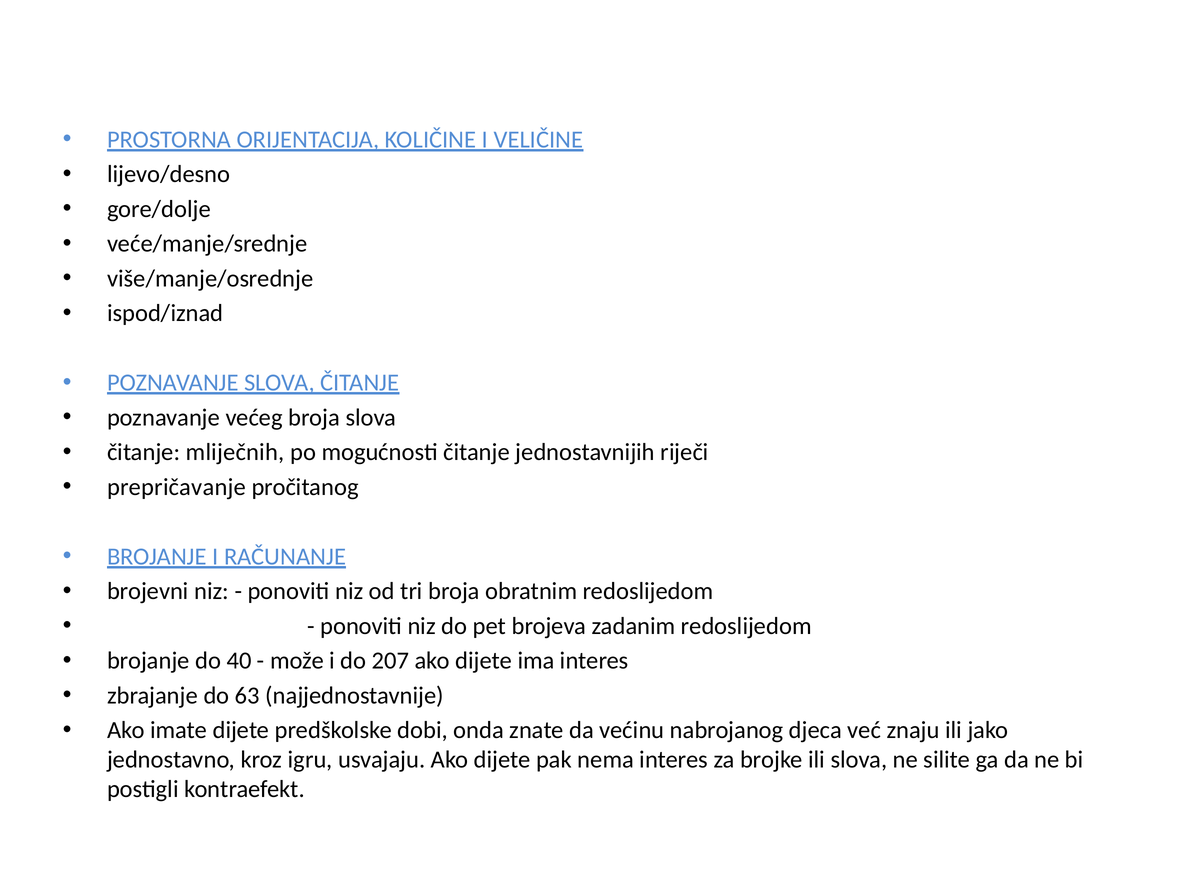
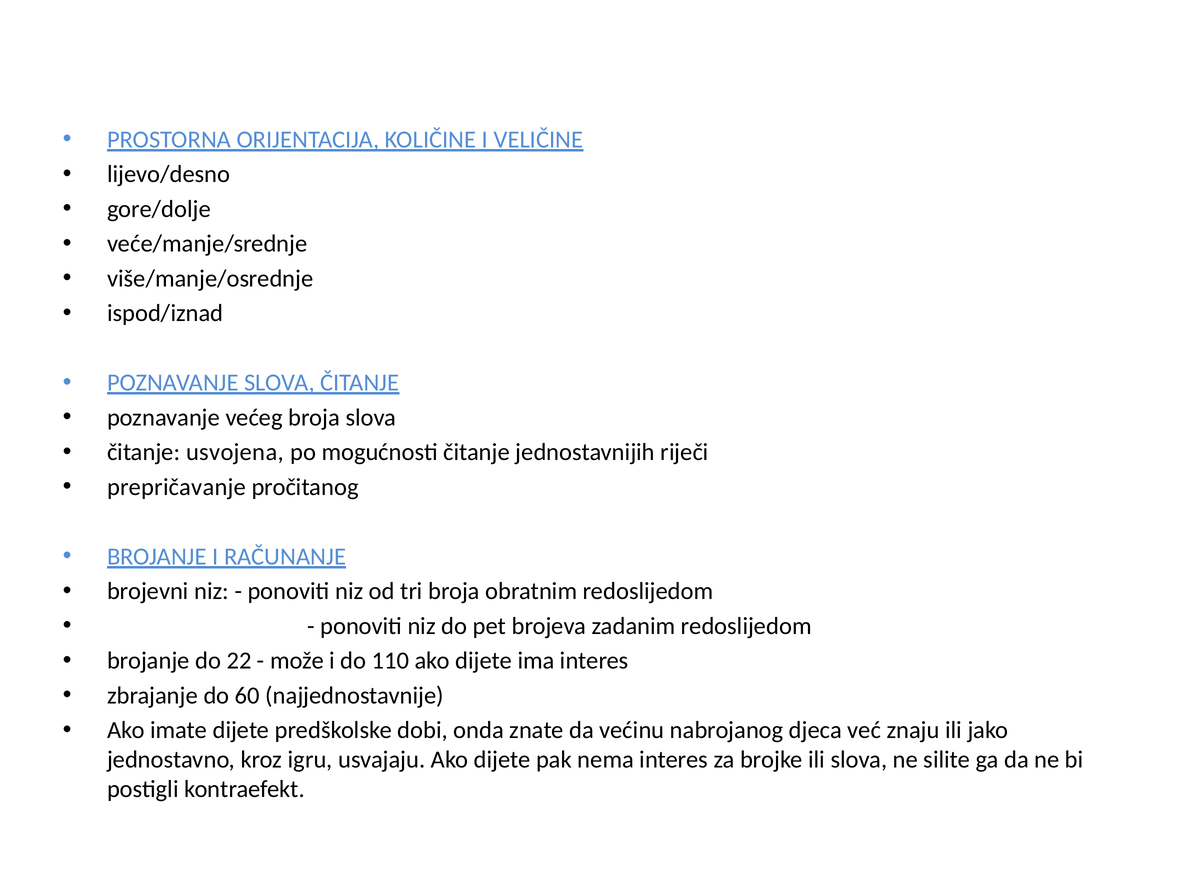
mliječnih: mliječnih -> usvojena (235, 452)
40: 40 -> 22 (239, 661)
207: 207 -> 110 (391, 661)
63: 63 -> 60 (247, 696)
